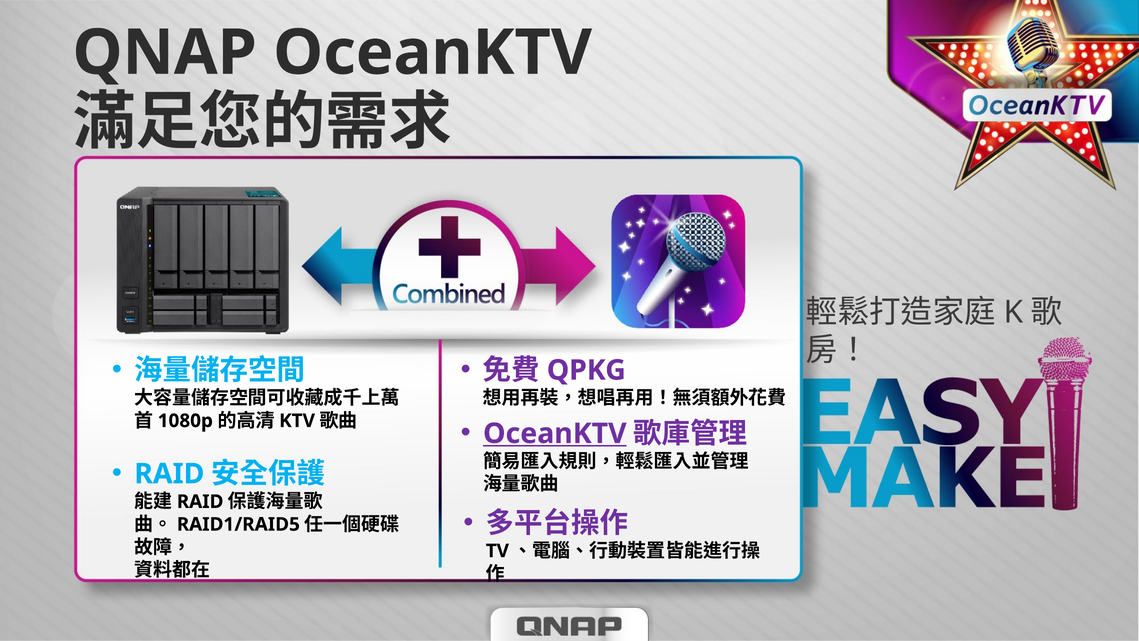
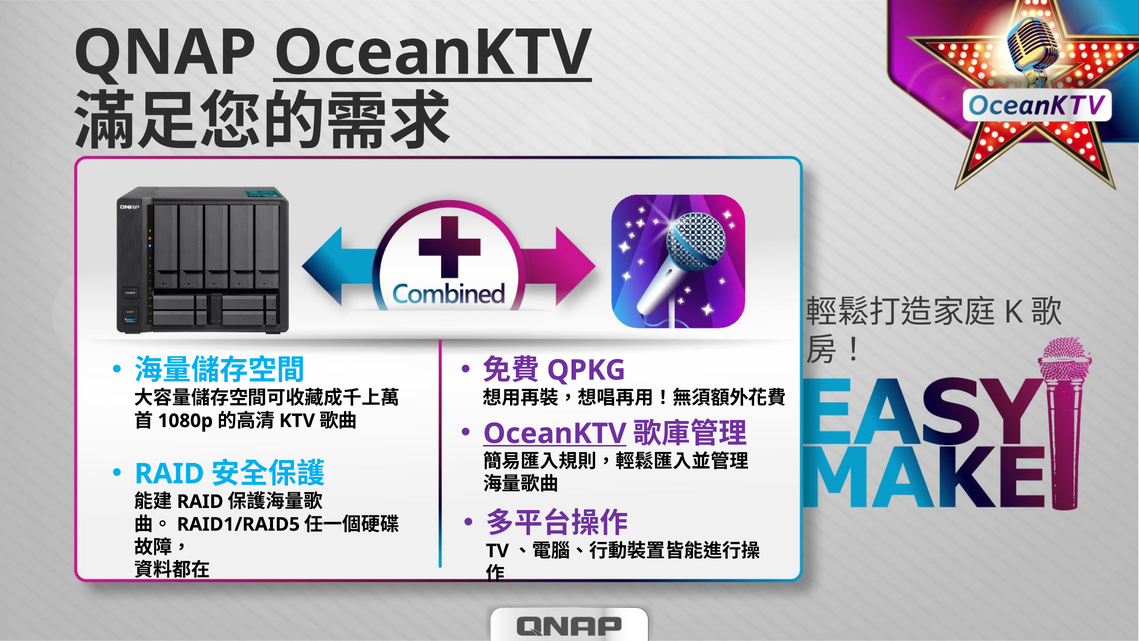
OceanKTV underline: none -> present (433, 53)
